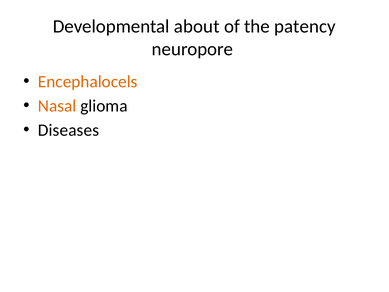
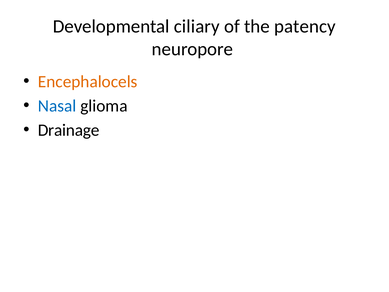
about: about -> ciliary (197, 26)
Nasal colour: orange -> blue (57, 106)
Diseases: Diseases -> Drainage (69, 130)
